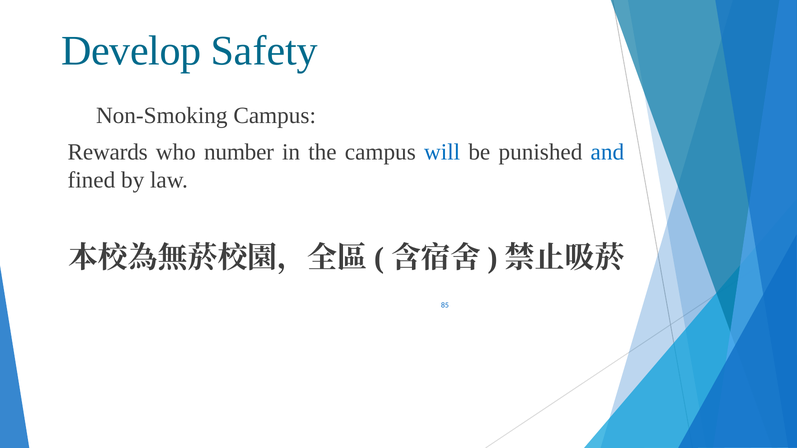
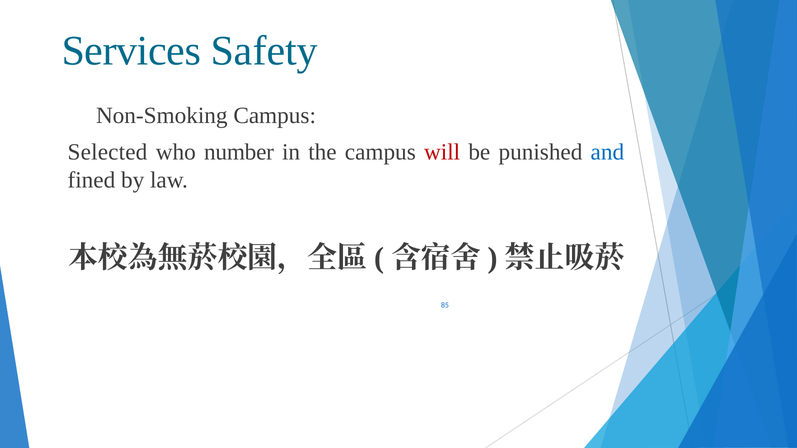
Develop: Develop -> Services (131, 51)
Rewards: Rewards -> Selected (107, 152)
will colour: blue -> red (442, 152)
